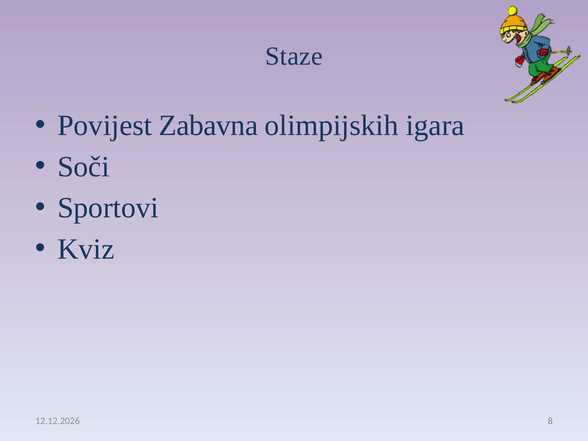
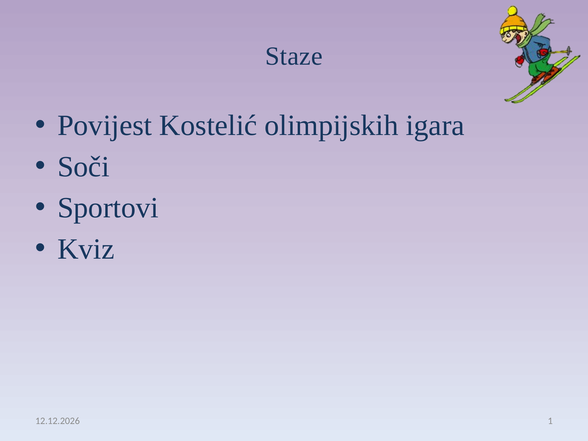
Zabavna: Zabavna -> Kostelić (208, 126)
8: 8 -> 1 (550, 421)
